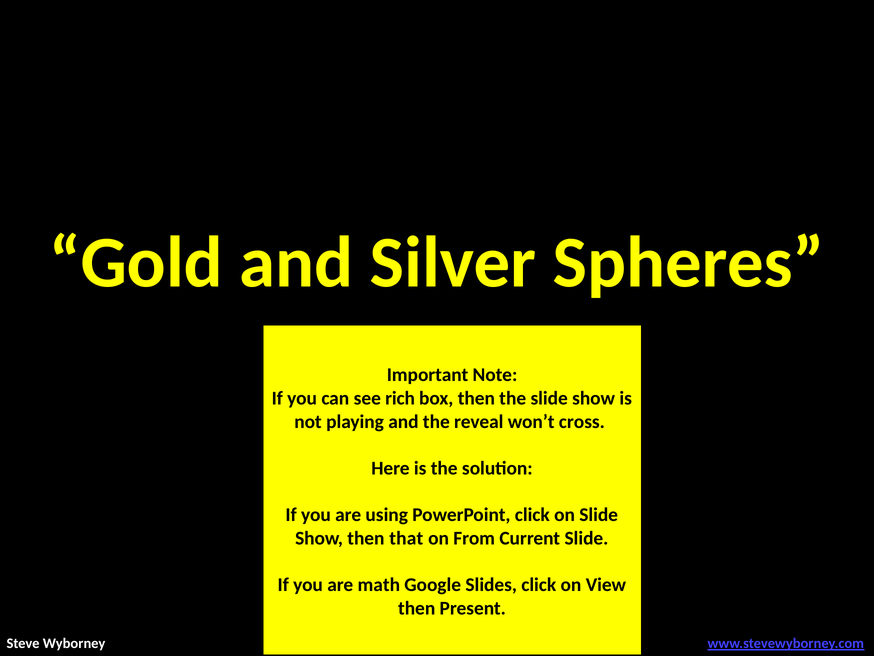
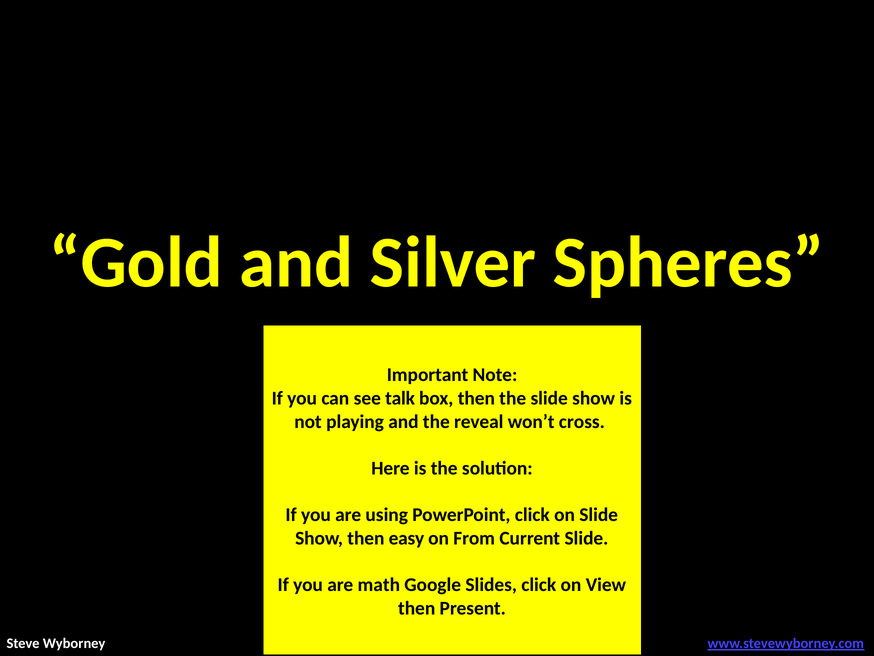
rich: rich -> talk (400, 398)
that: that -> easy (406, 538)
